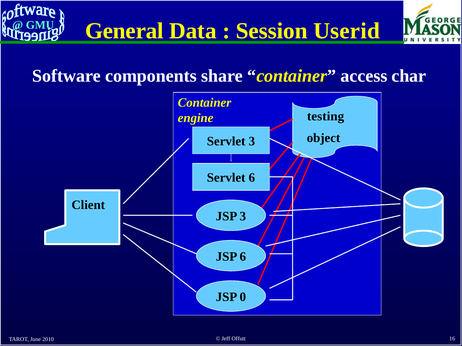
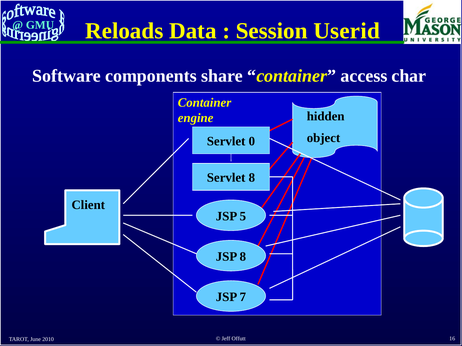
General: General -> Reloads (124, 31)
testing: testing -> hidden (326, 116)
Servlet 3: 3 -> 0 (252, 141)
Servlet 6: 6 -> 8 (252, 178)
JSP 3: 3 -> 5 (243, 216)
JSP 6: 6 -> 8 (243, 257)
0: 0 -> 7 (243, 297)
